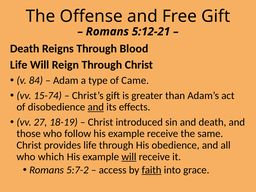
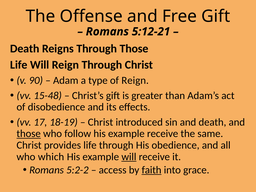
Through Blood: Blood -> Those (134, 49)
84: 84 -> 90 (36, 80)
of Came: Came -> Reign (135, 80)
15-74: 15-74 -> 15-48 (48, 96)
and underline: present -> none (96, 107)
27: 27 -> 17 (40, 122)
those underline: none -> present (29, 134)
5:7-2: 5:7-2 -> 5:2-2 (77, 170)
